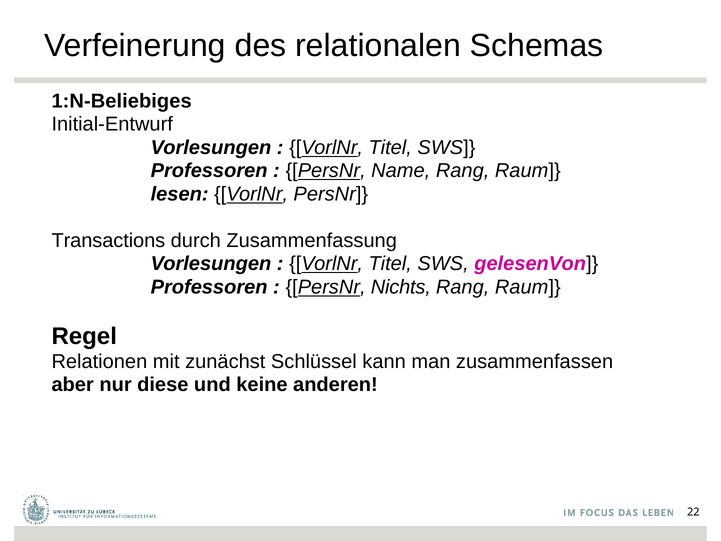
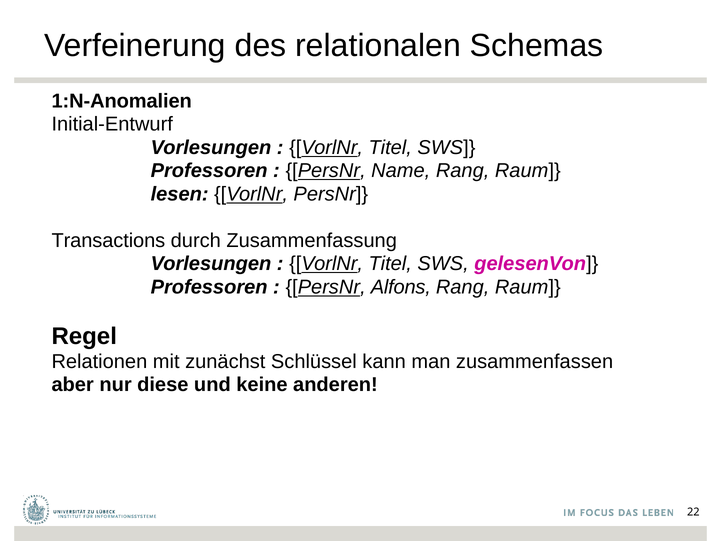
1:N-Beliebiges: 1:N-Beliebiges -> 1:N-Anomalien (122, 101)
Nichts: Nichts -> Alfons (401, 287)
